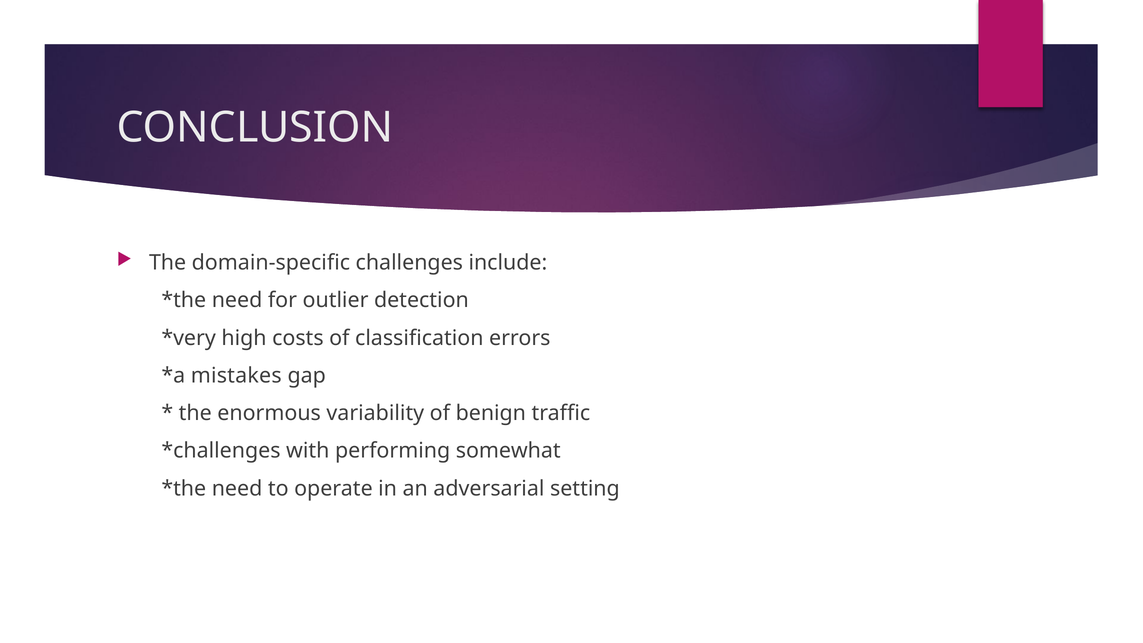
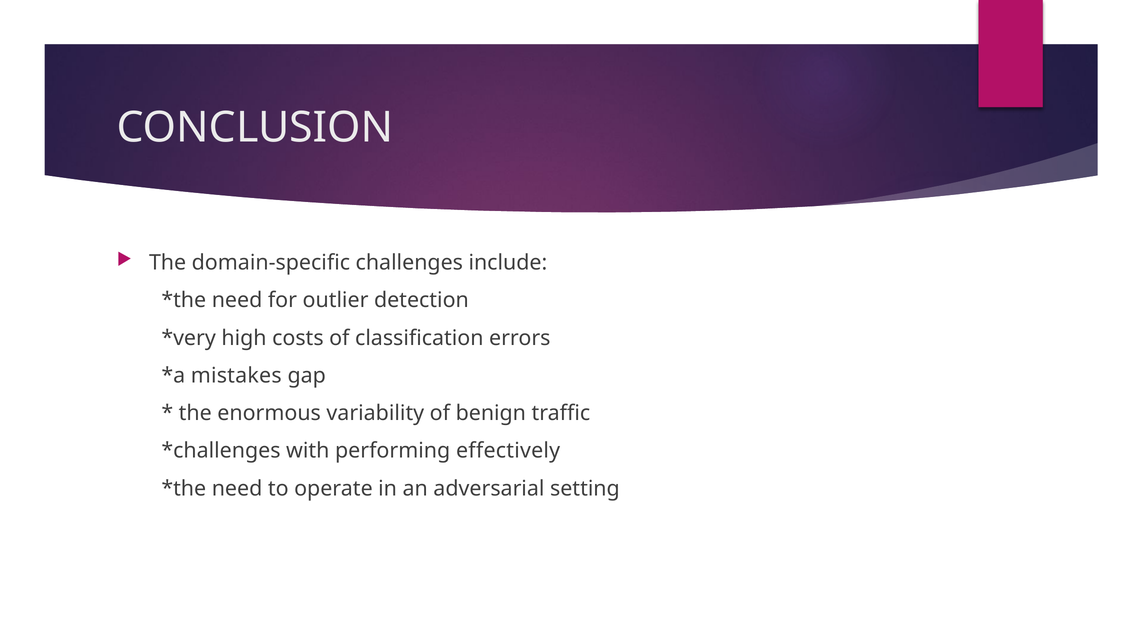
somewhat: somewhat -> effectively (508, 451)
